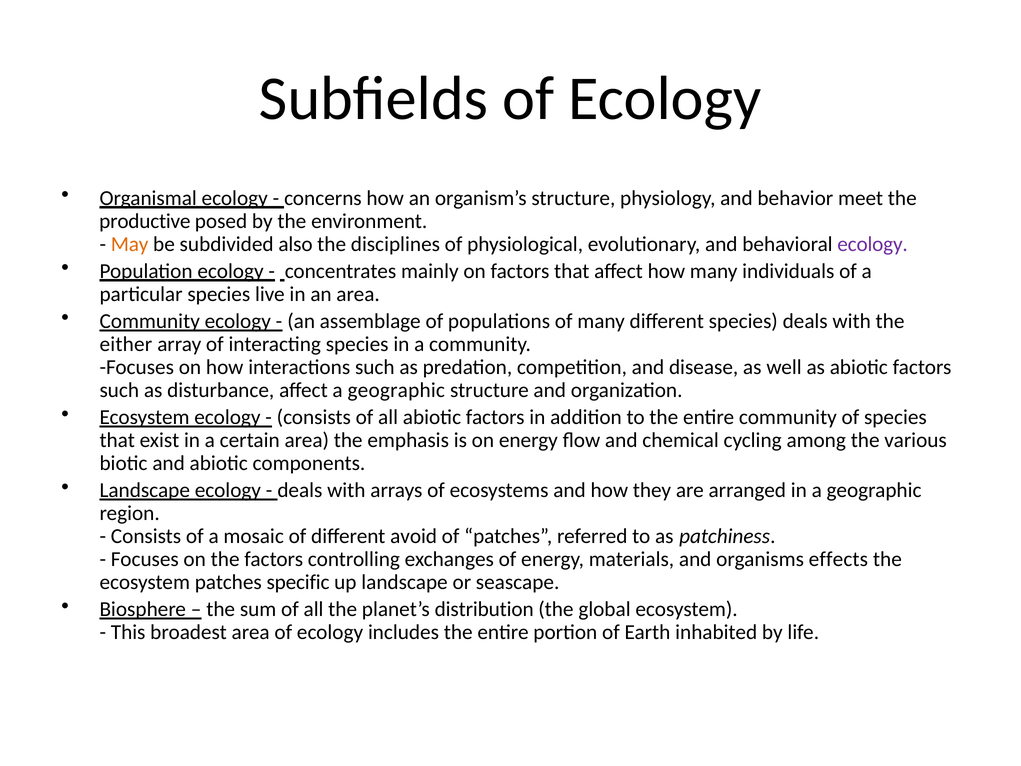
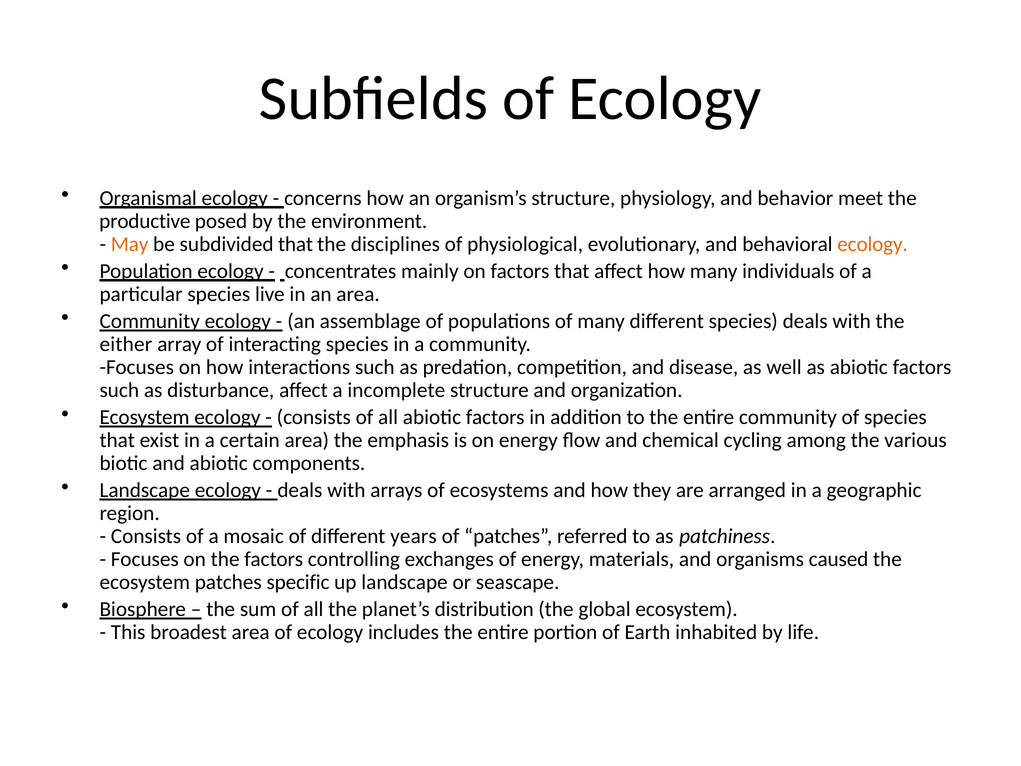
subdivided also: also -> that (296, 244)
ecology colour: purple -> orange (873, 244)
affect a geographic: geographic -> incomplete (396, 390)
avoid: avoid -> years (414, 536)
effects: effects -> caused (839, 559)
